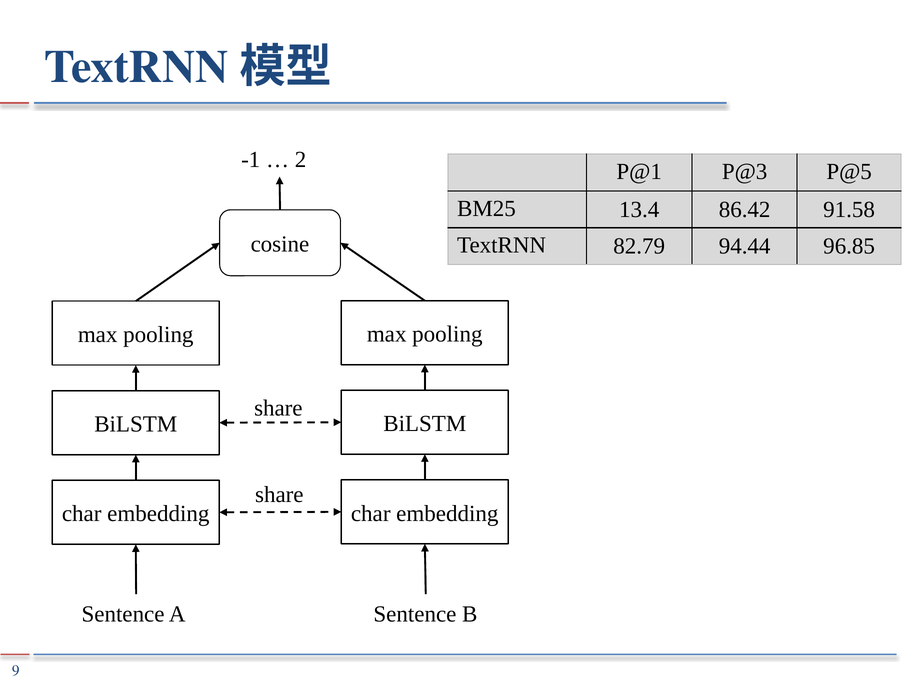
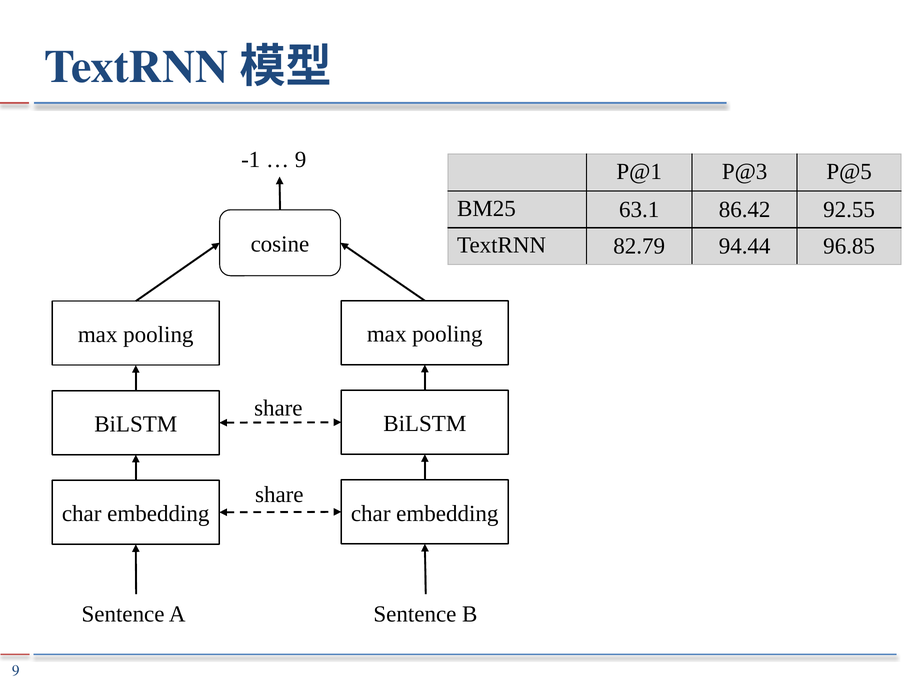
2: 2 -> 9 (301, 160)
13.4: 13.4 -> 63.1 (639, 209)
91.58: 91.58 -> 92.55 (849, 209)
